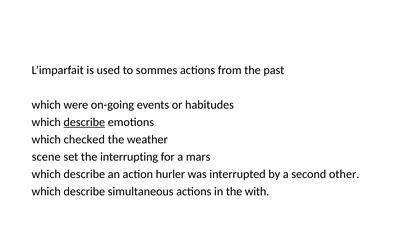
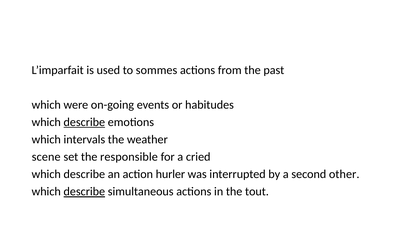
checked: checked -> intervals (84, 140)
interrupting: interrupting -> responsible (129, 157)
mars: mars -> cried (198, 157)
describe underline: none -> present (84, 192)
with: with -> tout (257, 192)
